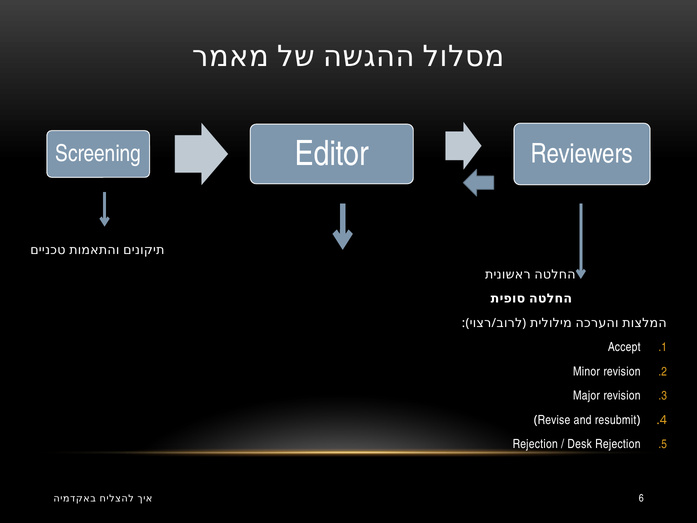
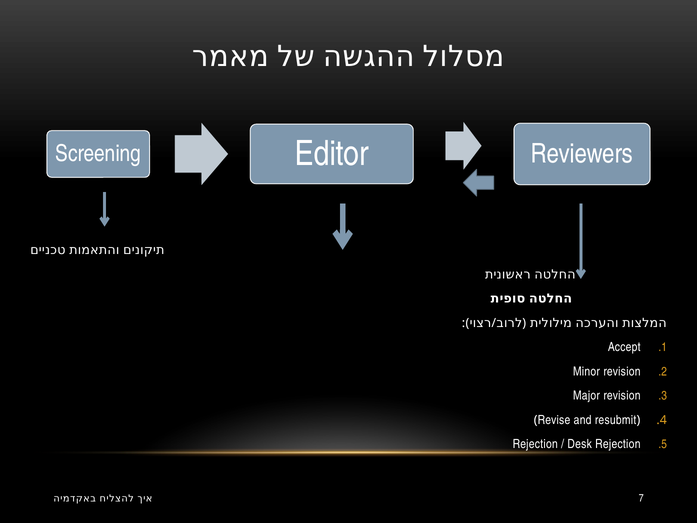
6: 6 -> 7 (641, 498)
